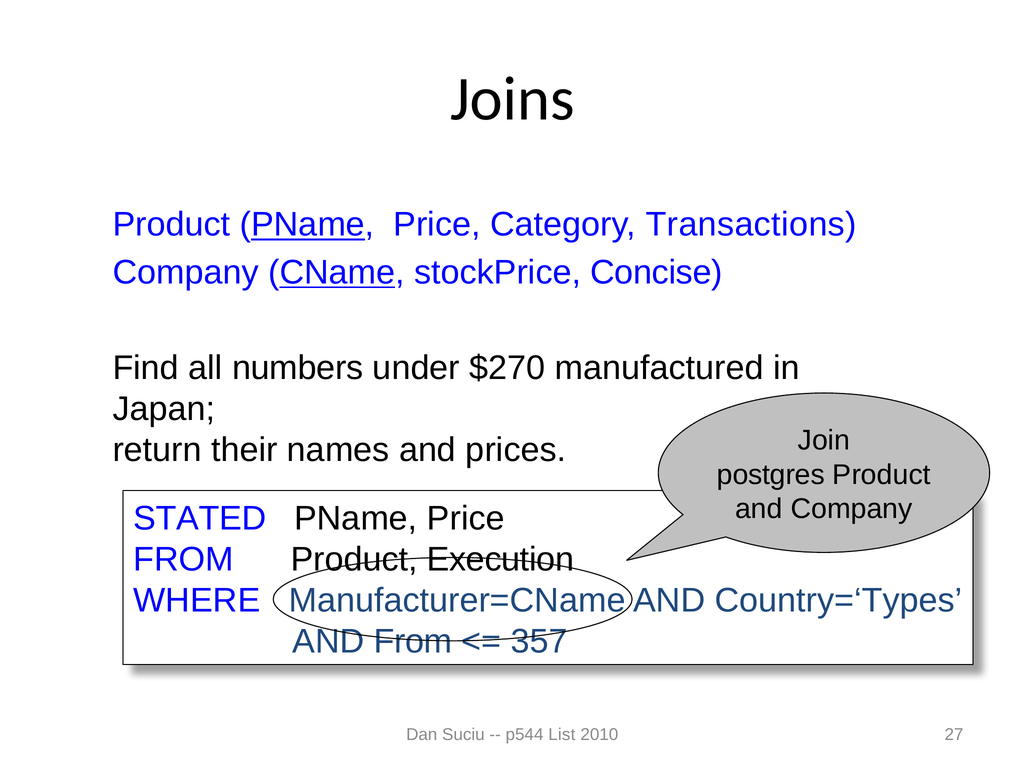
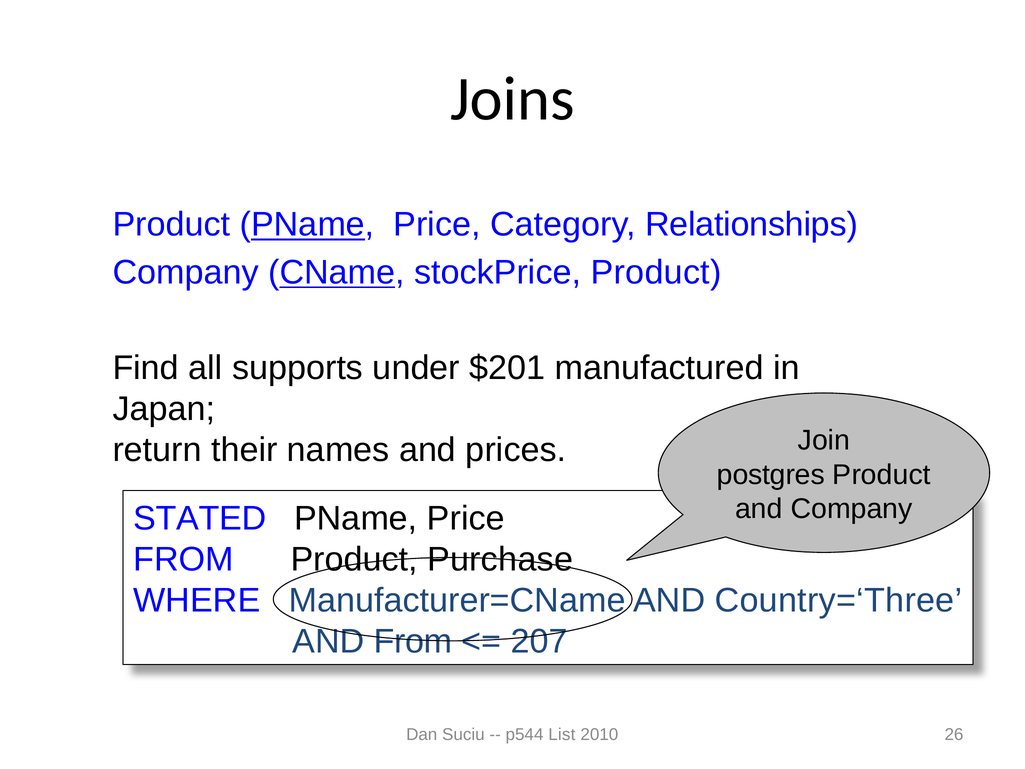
Transactions: Transactions -> Relationships (751, 224)
stockPrice Concise: Concise -> Product (656, 272)
numbers: numbers -> supports (298, 368)
$270: $270 -> $201 (507, 368)
Execution: Execution -> Purchase (500, 559)
Country=‘Types: Country=‘Types -> Country=‘Three (839, 600)
357: 357 -> 207 (539, 641)
27: 27 -> 26 (954, 734)
